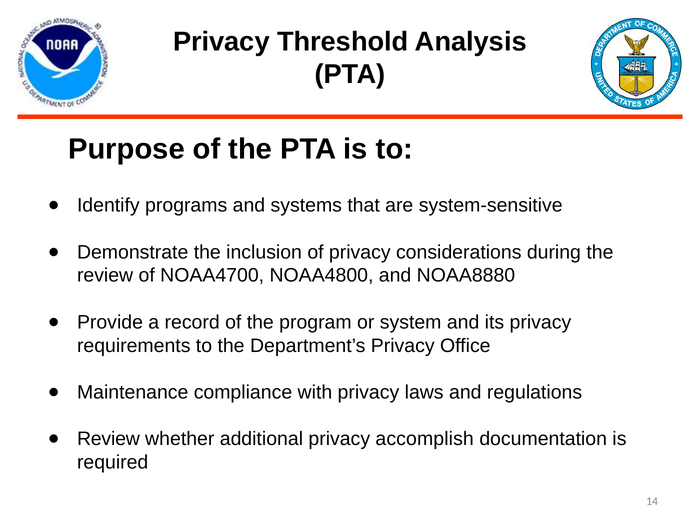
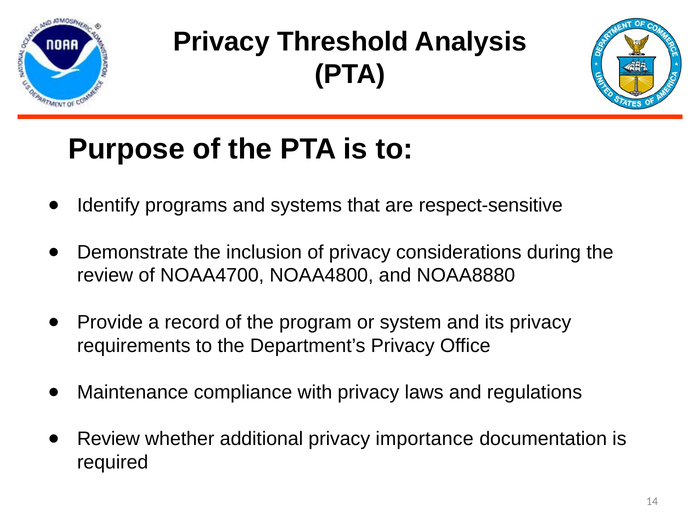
system-sensitive: system-sensitive -> respect-sensitive (491, 206)
accomplish: accomplish -> importance (425, 439)
